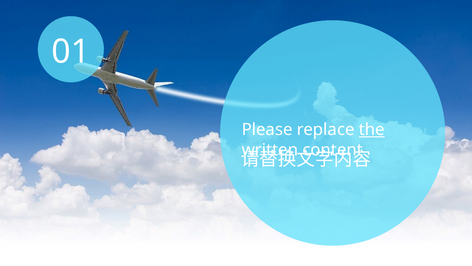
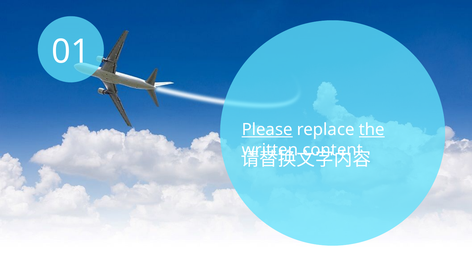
Please underline: none -> present (267, 129)
